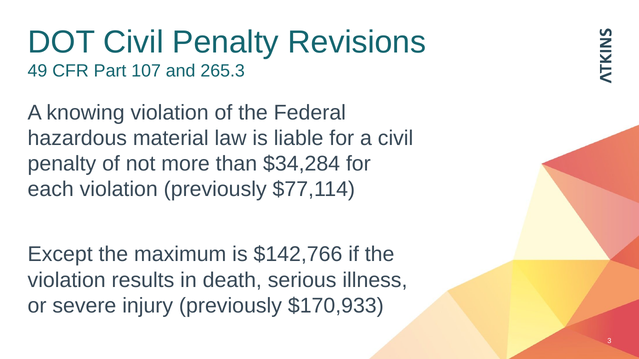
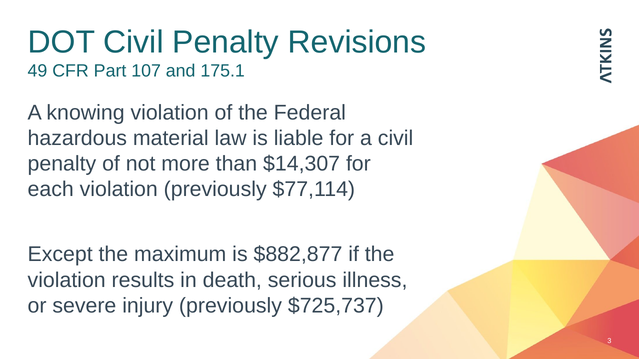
265.3: 265.3 -> 175.1 (223, 71)
$34,284: $34,284 -> $14,307 (302, 164)
$142,766: $142,766 -> $882,877 (298, 255)
$170,933: $170,933 -> $725,737 (336, 306)
